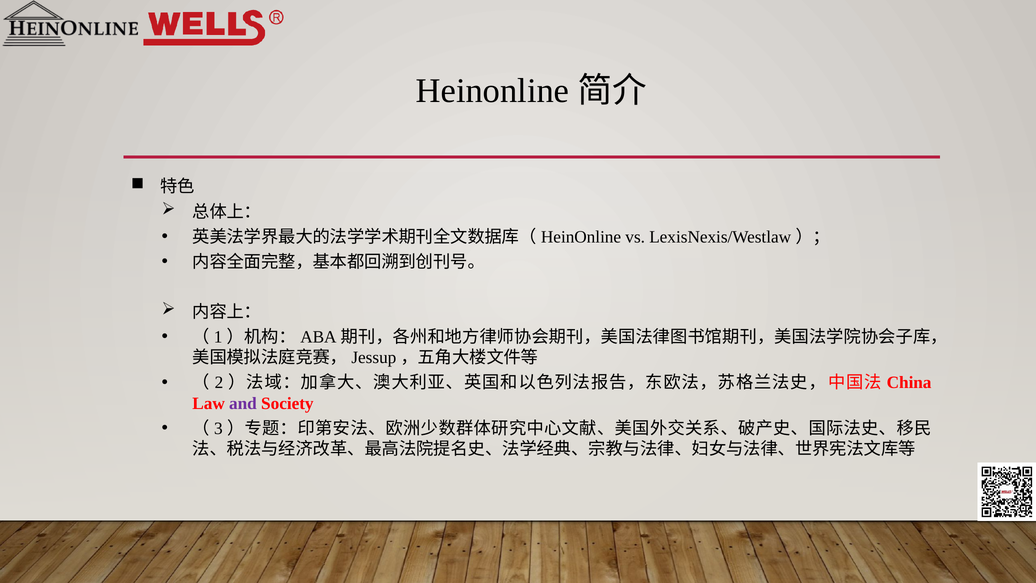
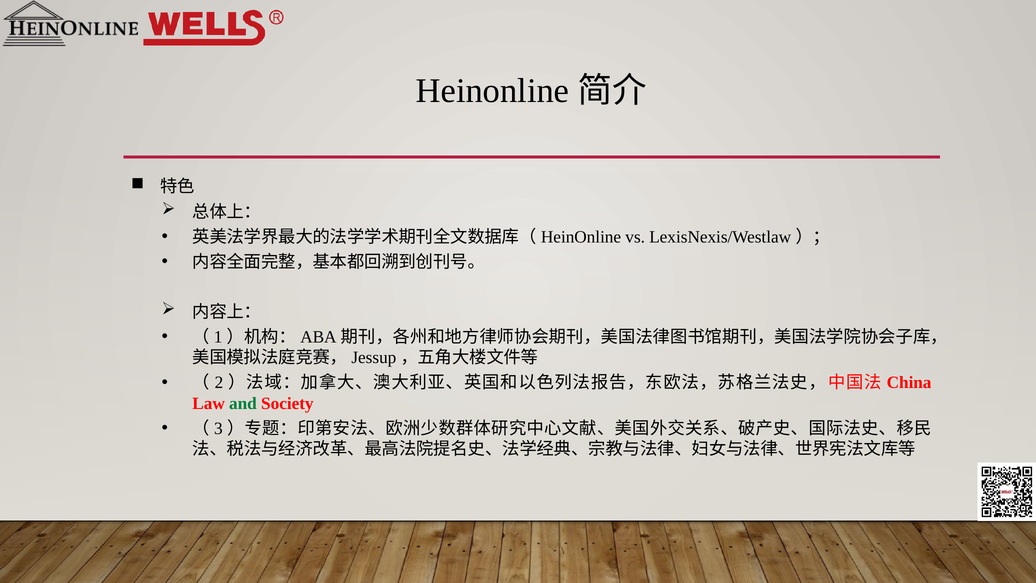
and colour: purple -> green (243, 403)
